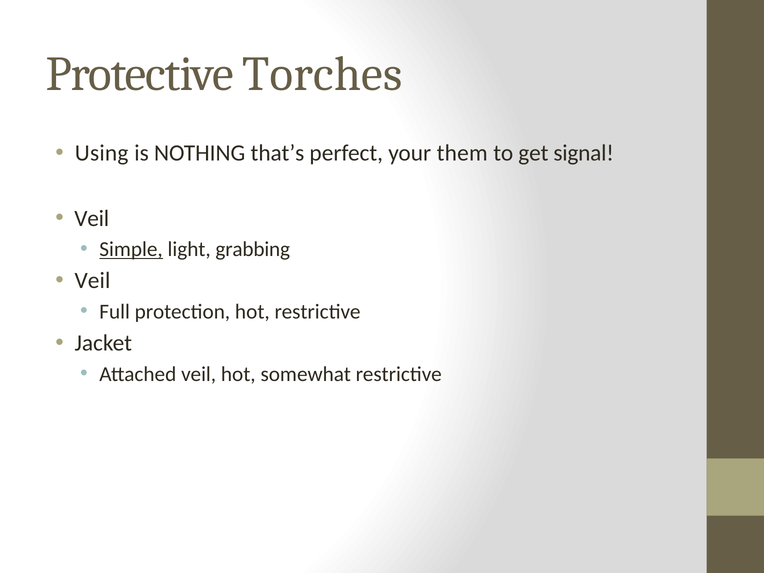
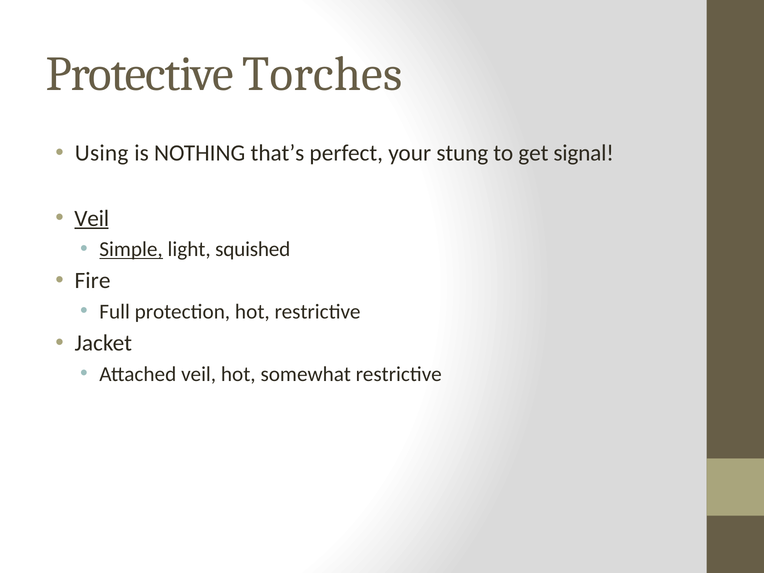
them: them -> stung (462, 153)
Veil underline: none -> present (92, 218)
grabbing: grabbing -> squished (253, 249)
Veil: Veil -> Fire (93, 281)
